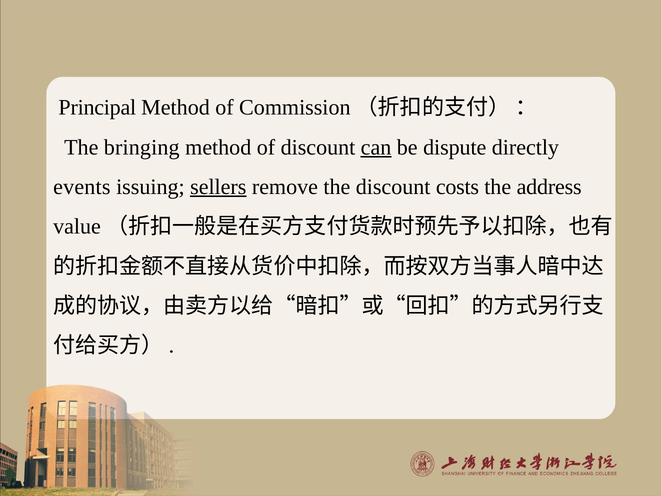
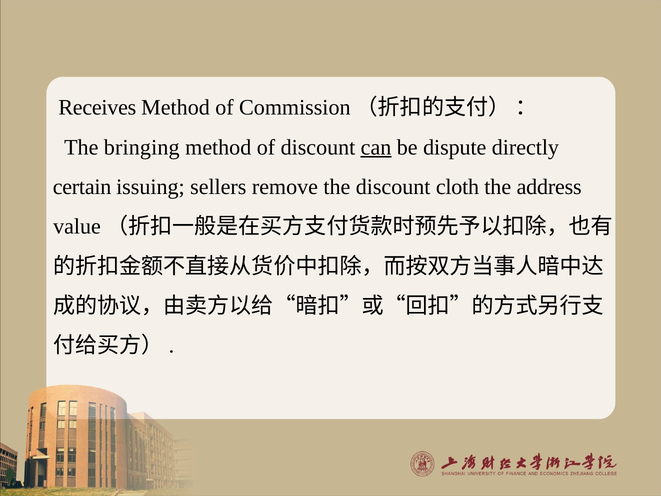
Principal: Principal -> Receives (97, 107)
events: events -> certain (82, 187)
sellers underline: present -> none (218, 187)
costs: costs -> cloth (457, 187)
